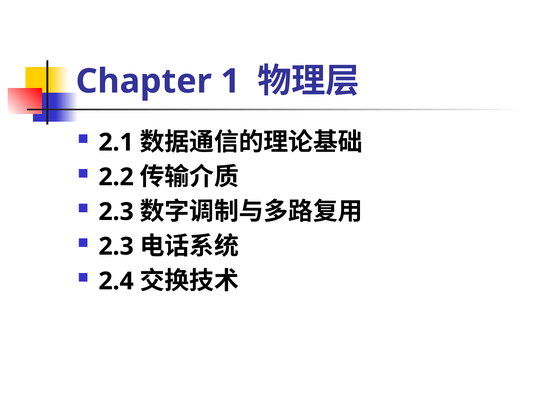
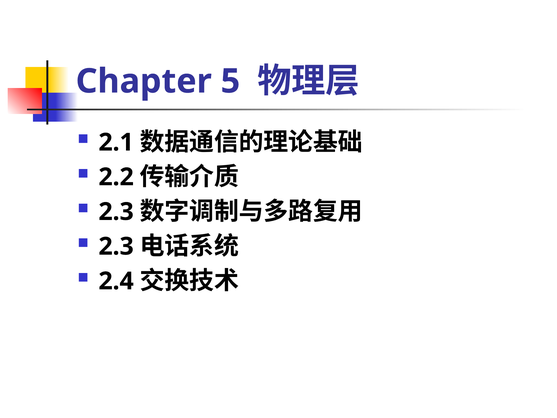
1: 1 -> 5 (230, 81)
